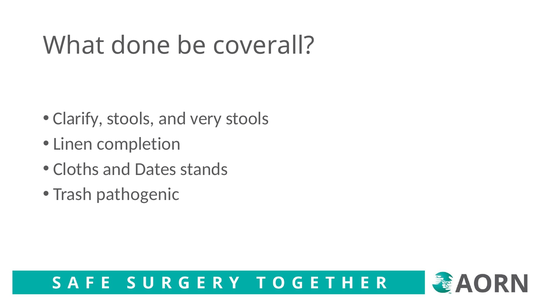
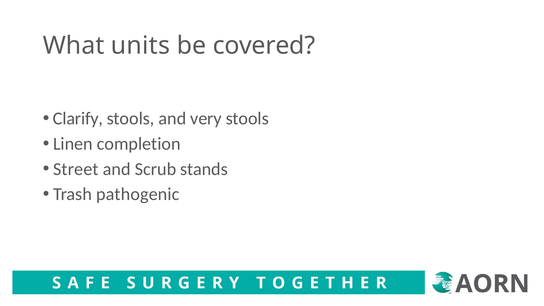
done: done -> units (141, 46)
coverall: coverall -> covered (264, 46)
Cloths: Cloths -> Street (76, 169)
Dates: Dates -> Scrub (155, 169)
